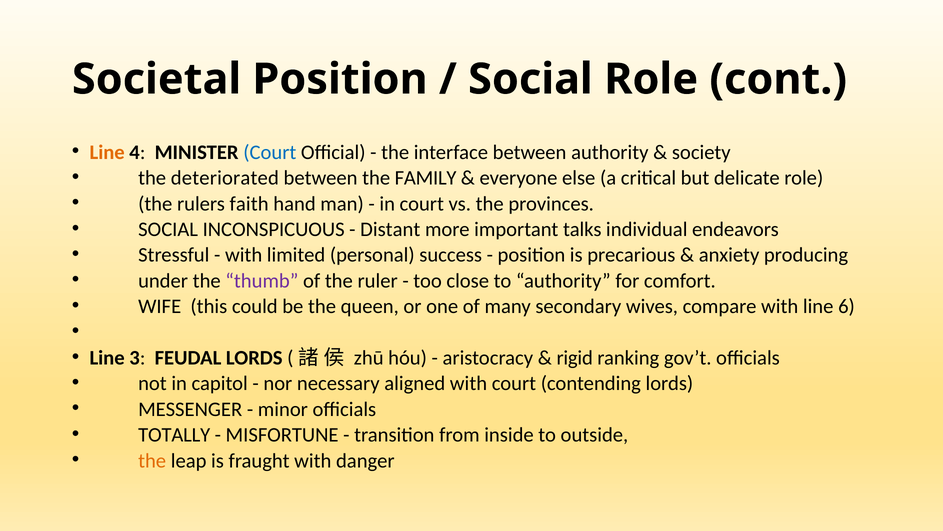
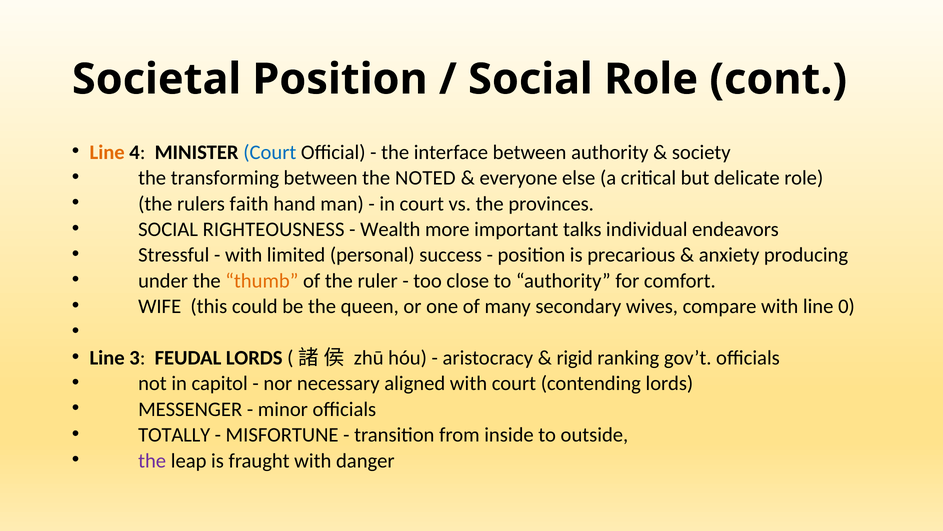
deteriorated: deteriorated -> transforming (225, 178)
FAMILY: FAMILY -> NOTED (425, 178)
INCONSPICUOUS: INCONSPICUOUS -> RIGHTEOUSNESS (274, 229)
Distant: Distant -> Wealth (390, 229)
thumb colour: purple -> orange (262, 281)
6: 6 -> 0 (846, 306)
the colour: orange -> purple (152, 460)
